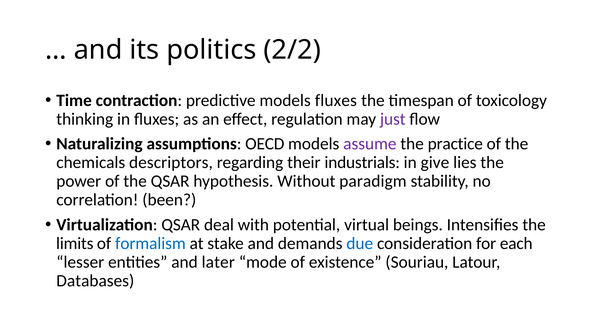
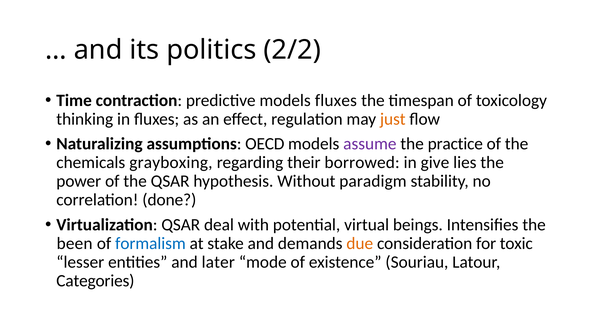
just colour: purple -> orange (393, 119)
descriptors: descriptors -> grayboxing (171, 162)
industrials: industrials -> borrowed (362, 162)
been: been -> done (169, 200)
limits: limits -> been (75, 243)
due colour: blue -> orange (360, 243)
each: each -> toxic (516, 243)
Databases: Databases -> Categories (95, 280)
